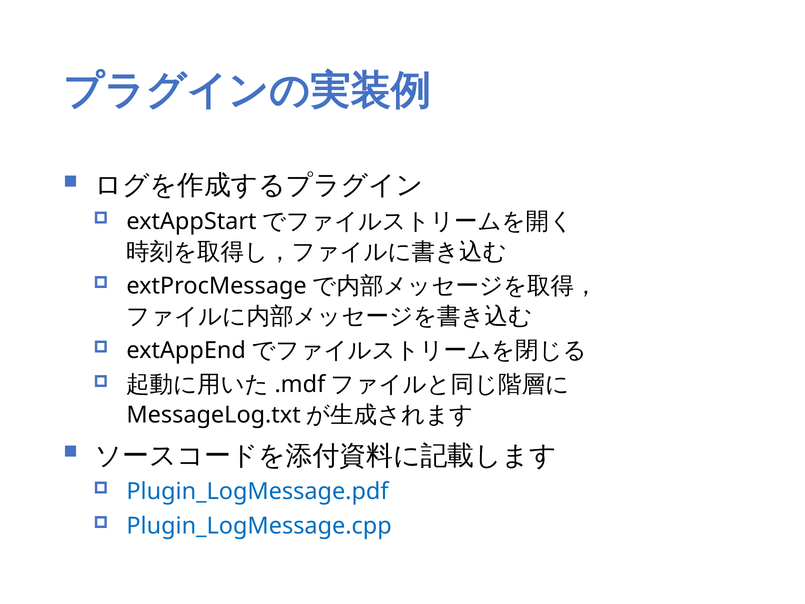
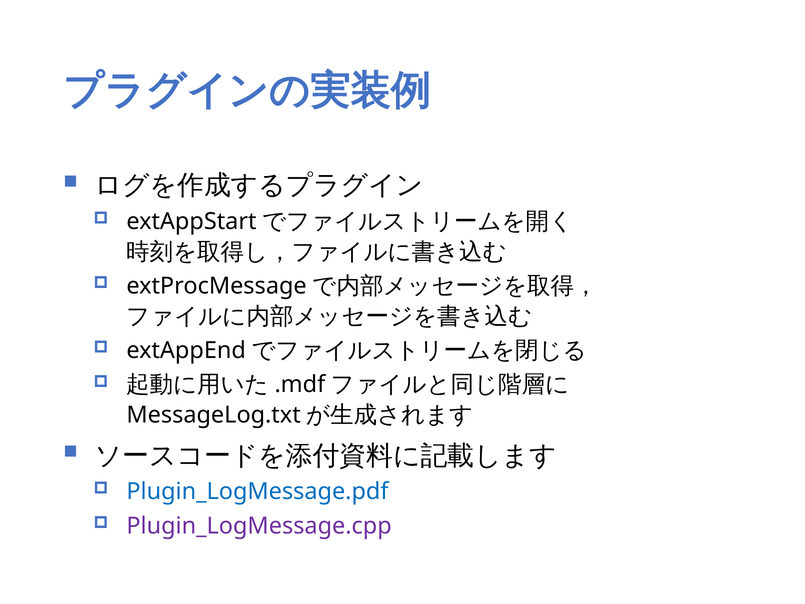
Plugin_LogMessage.cpp colour: blue -> purple (259, 526)
